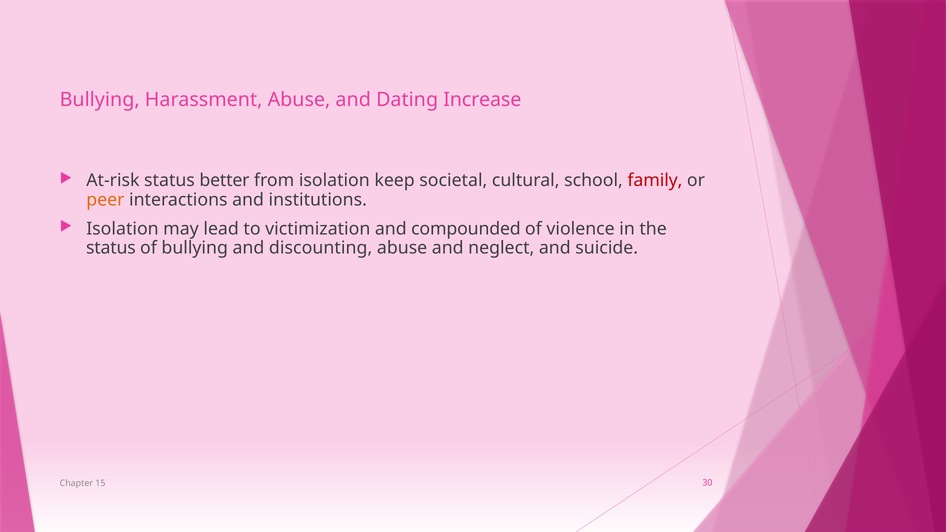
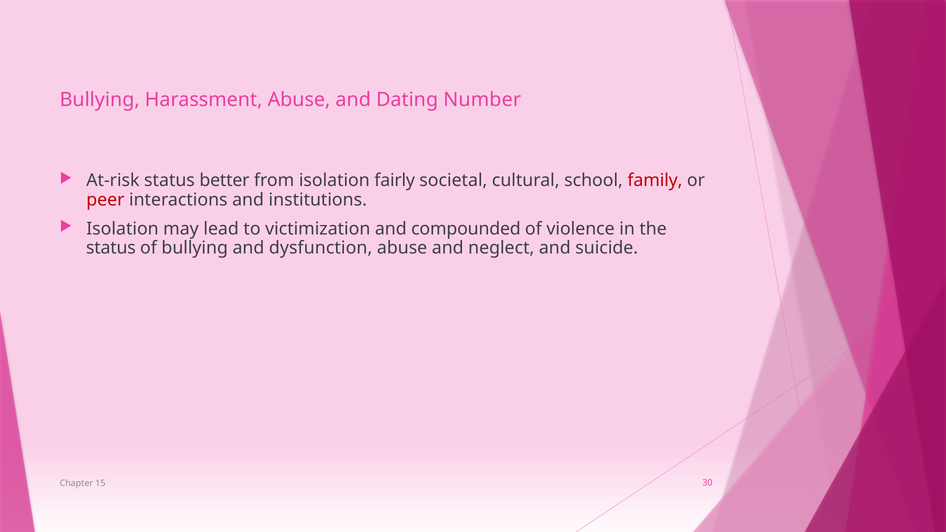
Increase: Increase -> Number (482, 100)
keep: keep -> fairly (395, 181)
peer colour: orange -> red (105, 200)
discounting: discounting -> dysfunction (321, 248)
